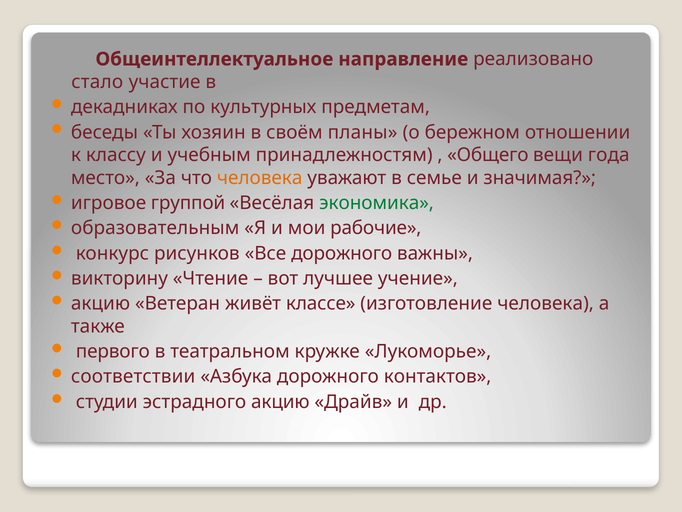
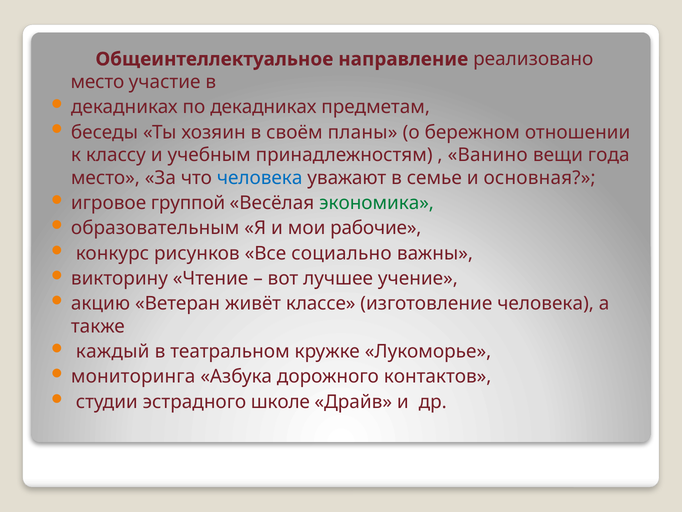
стало: стало -> место (97, 82)
по культурных: культурных -> декадниках (263, 107)
Общего: Общего -> Ванино (488, 155)
человека colour: orange -> blue (260, 178)
значимая: значимая -> основная (540, 178)
Все дорожного: дорожного -> социально (341, 253)
первого: первого -> каждый (113, 351)
соответствии: соответствии -> мониторинга (133, 376)
эстрадного акцию: акцию -> школе (280, 401)
